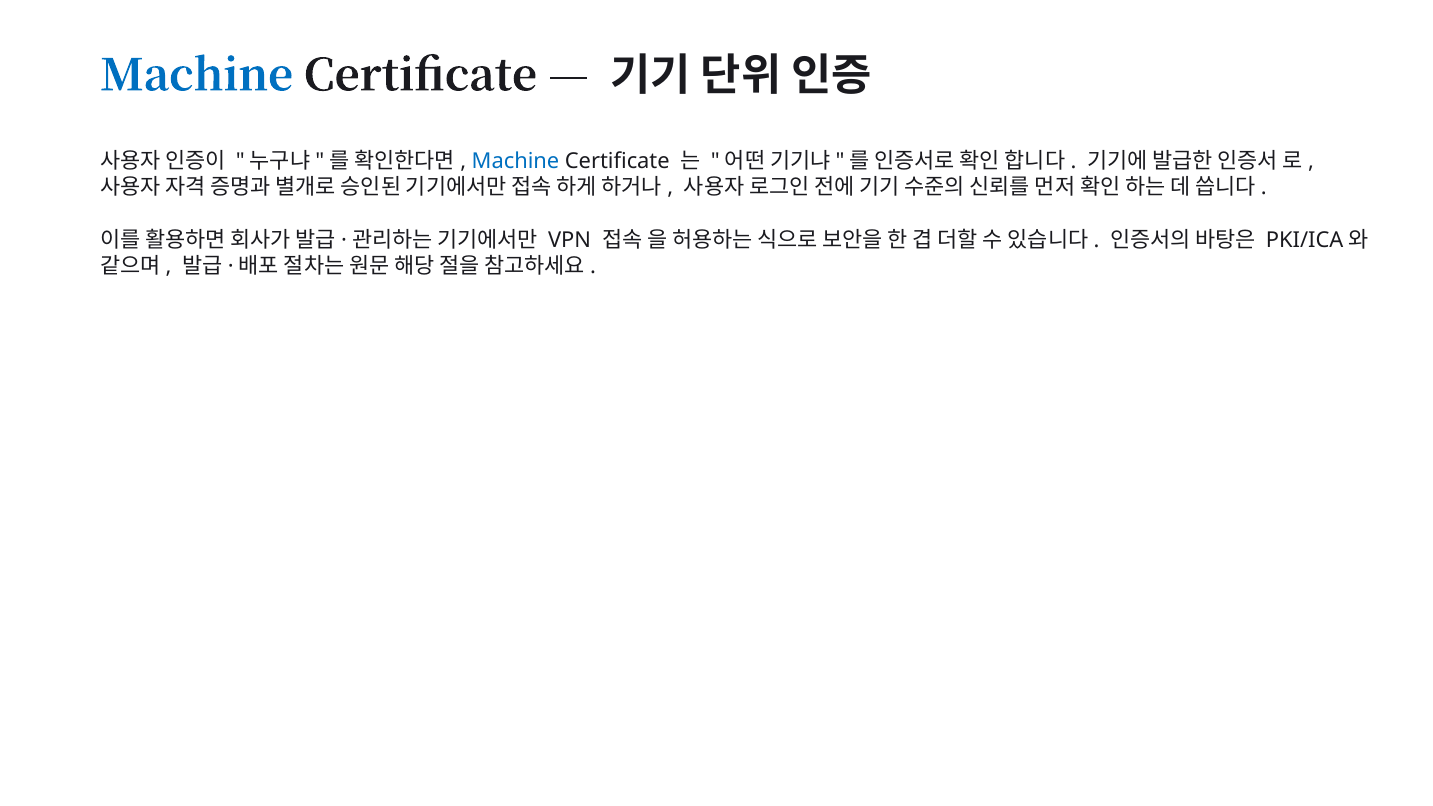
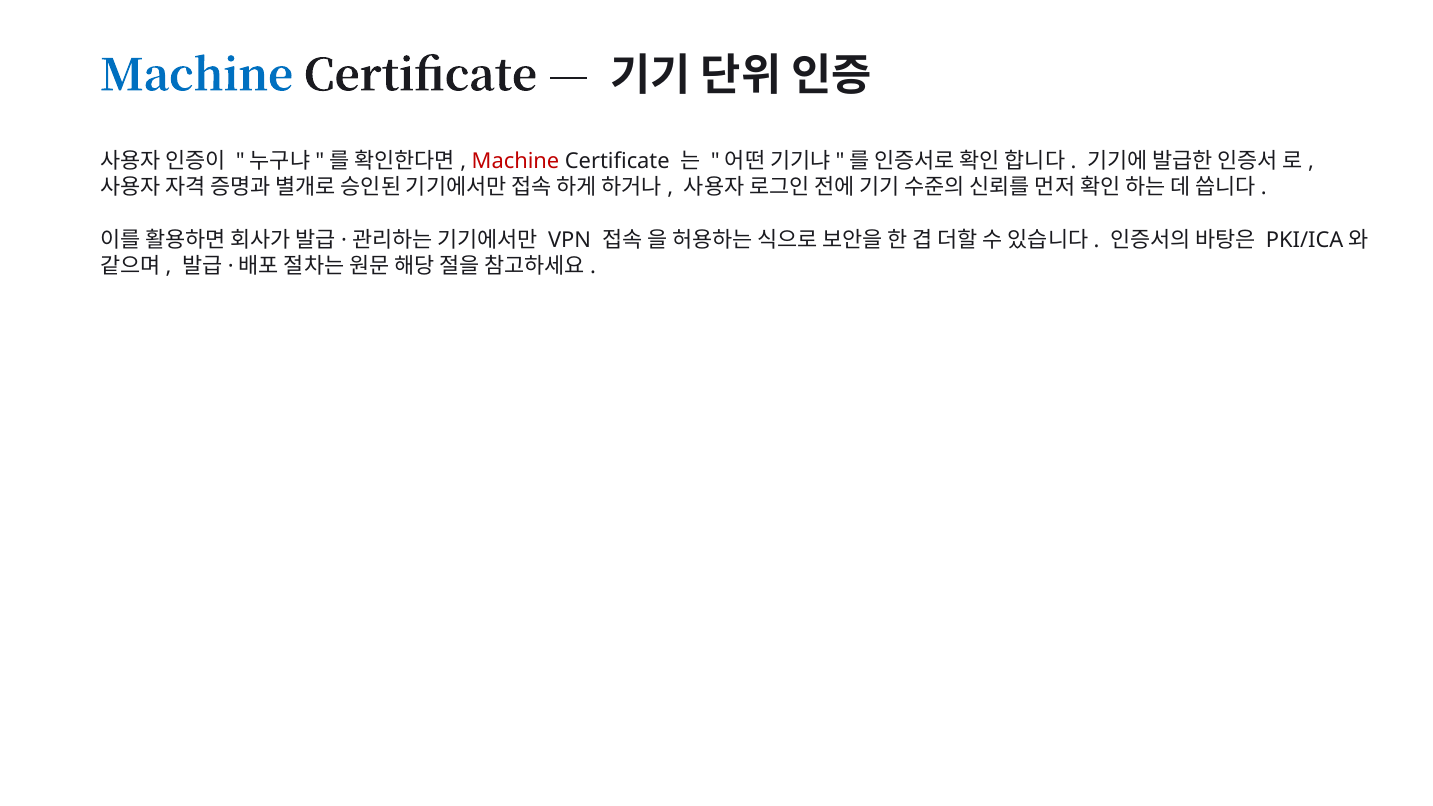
Machine colour: blue -> red (516, 161)
